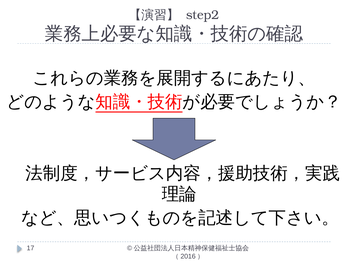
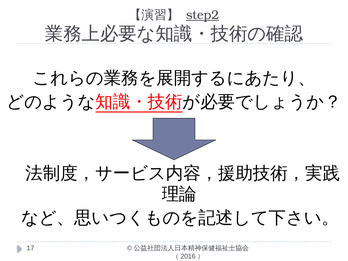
step2 underline: none -> present (203, 15)
